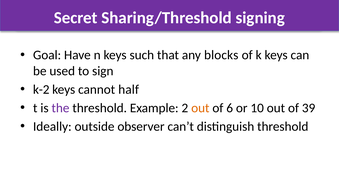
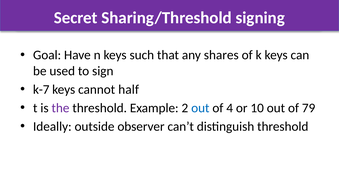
blocks: blocks -> shares (221, 55)
k-2: k-2 -> k-7 (41, 89)
out colour: orange -> blue (200, 108)
6: 6 -> 4 (230, 108)
39: 39 -> 79 (309, 108)
